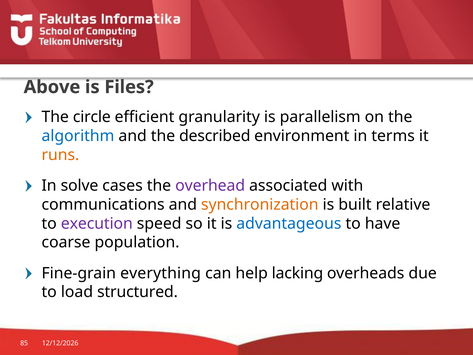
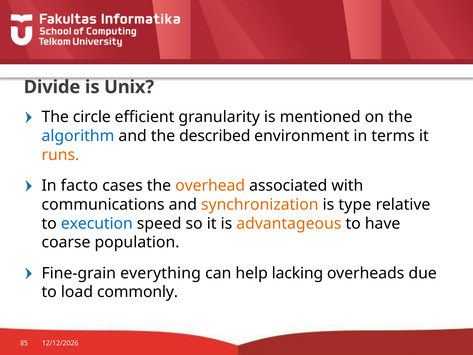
Above: Above -> Divide (52, 87)
Files: Files -> Unix (129, 87)
parallelism: parallelism -> mentioned (320, 117)
solve: solve -> facto (79, 185)
overhead colour: purple -> orange (210, 185)
built: built -> type (355, 204)
execution colour: purple -> blue (97, 223)
advantageous colour: blue -> orange (289, 223)
structured: structured -> commonly (138, 292)
